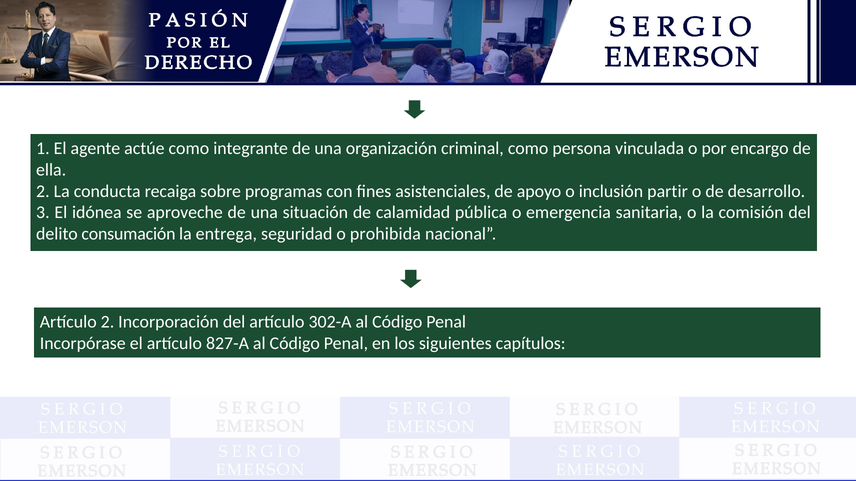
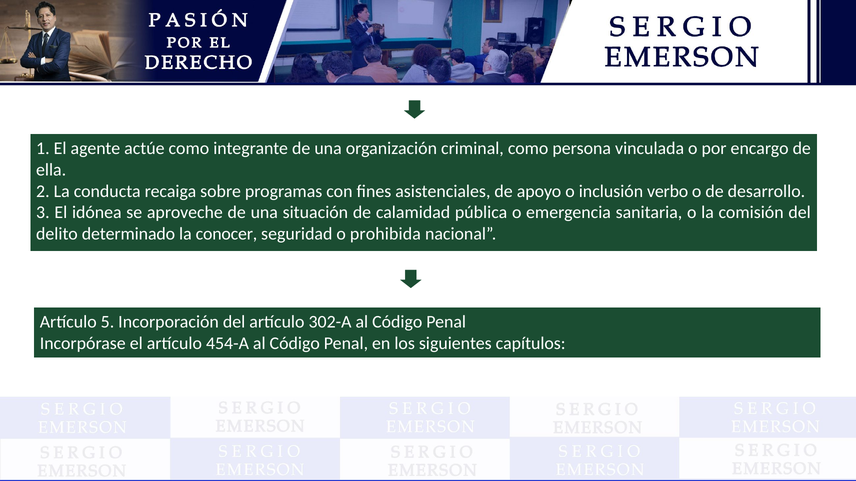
partir: partir -> verbo (668, 191)
consumación: consumación -> determinado (128, 234)
entrega: entrega -> conocer (226, 234)
Artículo 2: 2 -> 5 (107, 322)
827-A: 827-A -> 454-A (227, 344)
